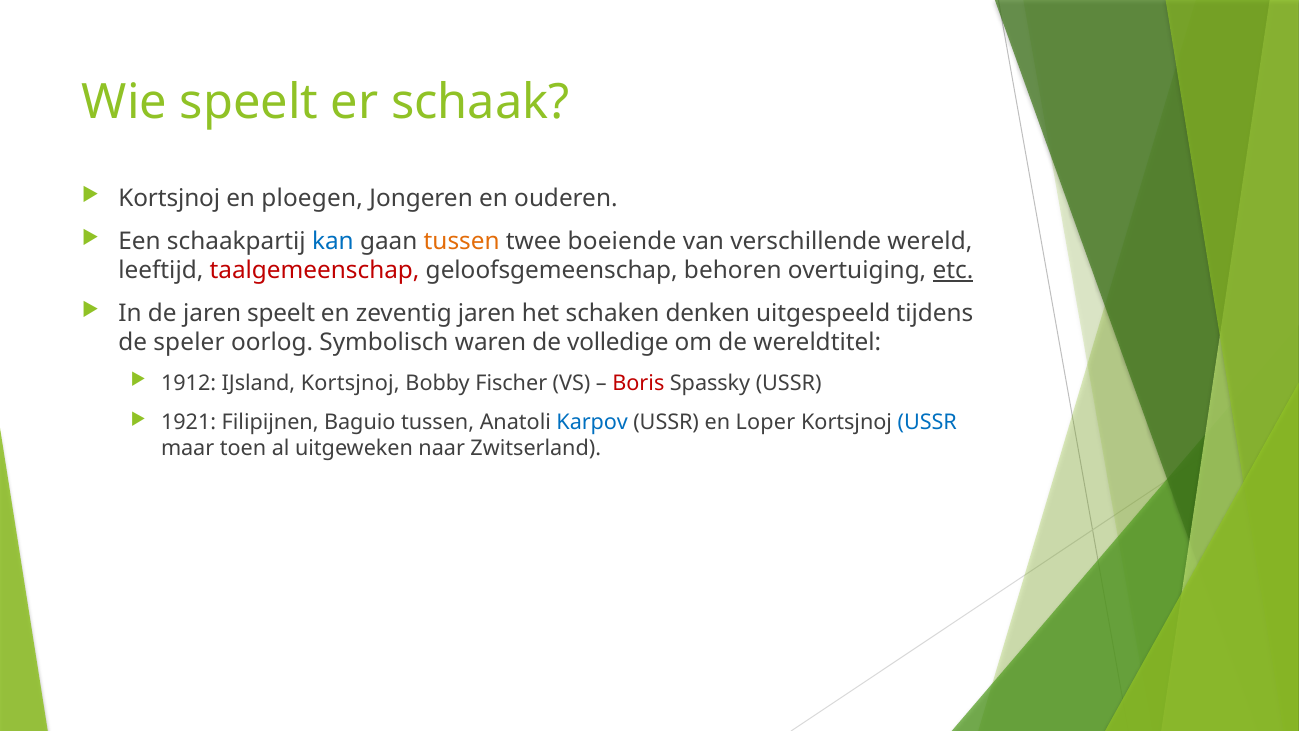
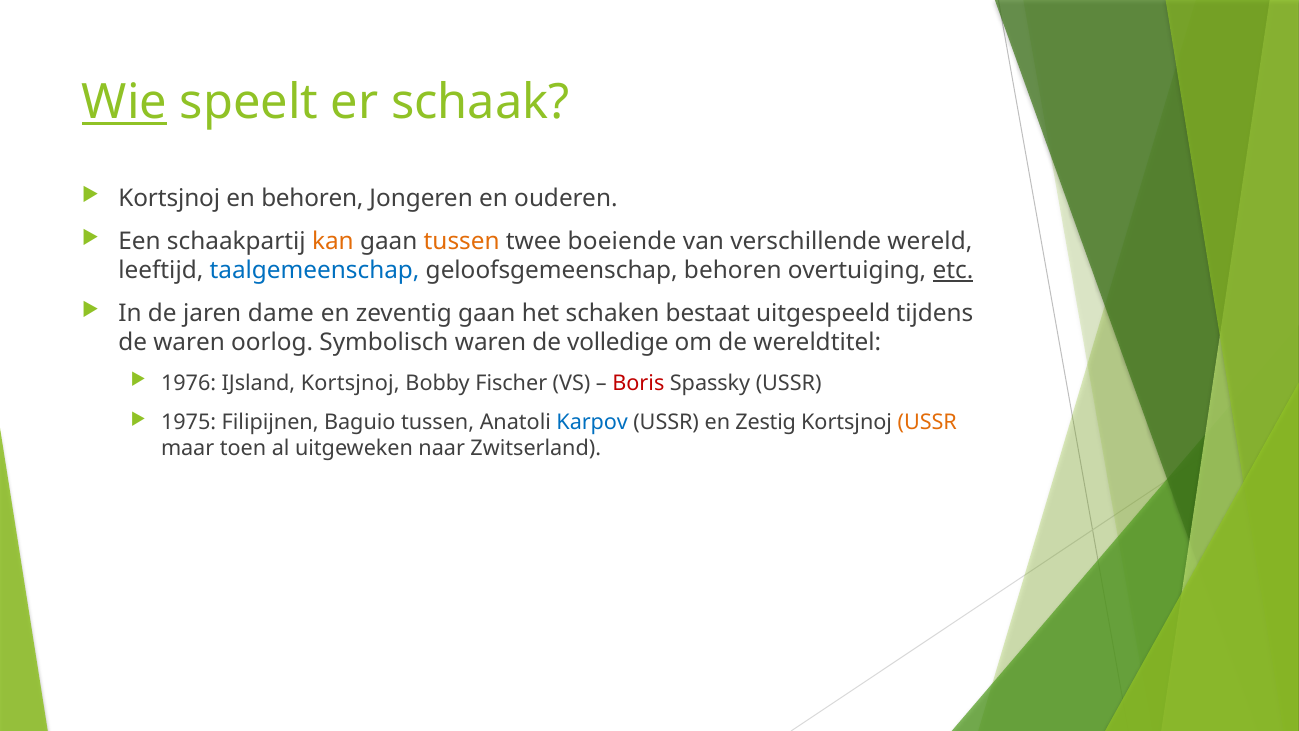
Wie underline: none -> present (125, 102)
en ploegen: ploegen -> behoren (312, 198)
kan colour: blue -> orange (333, 241)
taalgemeenschap colour: red -> blue (315, 270)
jaren speelt: speelt -> dame (281, 313)
zeventig jaren: jaren -> gaan (487, 313)
denken: denken -> bestaat (708, 313)
de speler: speler -> waren (189, 342)
1912: 1912 -> 1976 (189, 383)
1921: 1921 -> 1975 (189, 423)
Loper: Loper -> Zestig (766, 423)
USSR colour: blue -> orange (927, 423)
